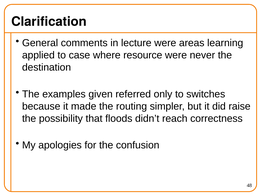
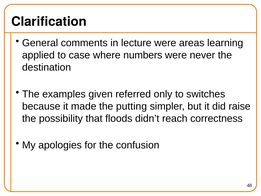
resource: resource -> numbers (143, 55)
routing: routing -> putting (131, 106)
